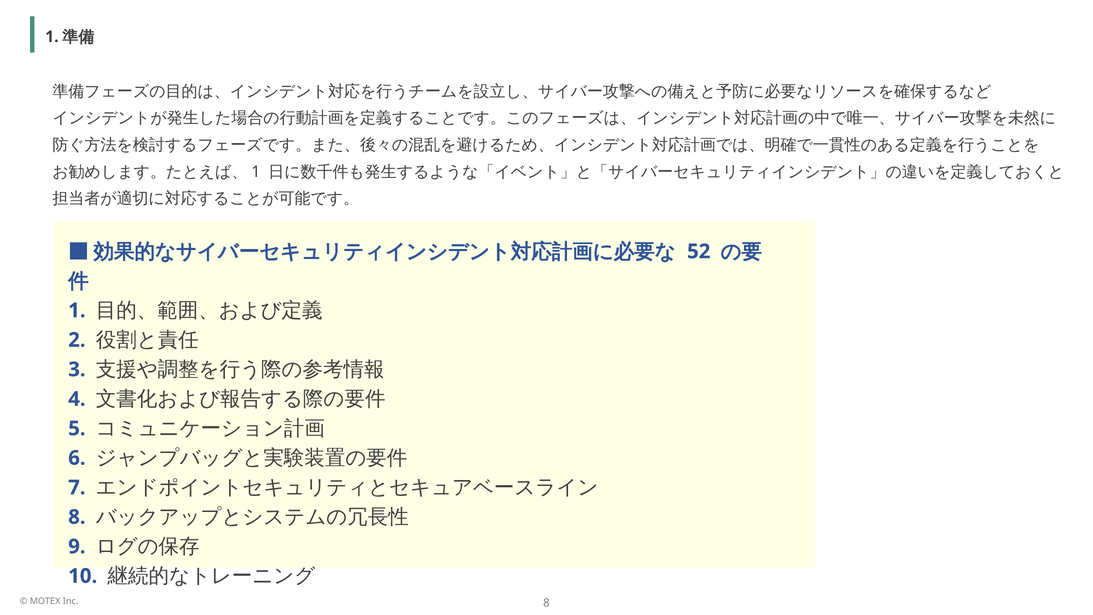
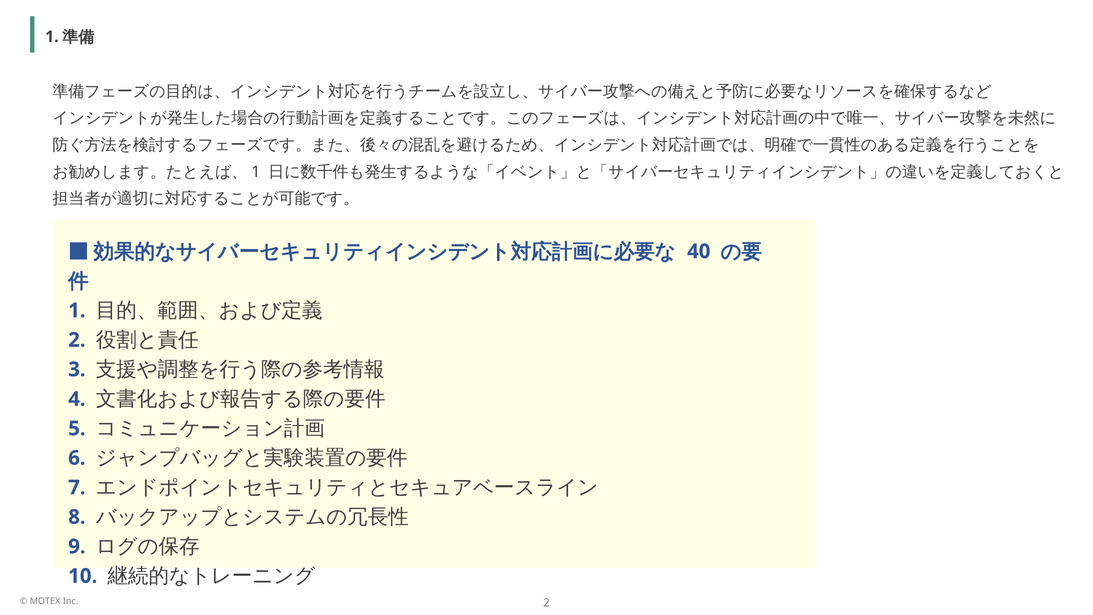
52: 52 -> 40 (699, 251)
8: 8 -> 2 (546, 603)
